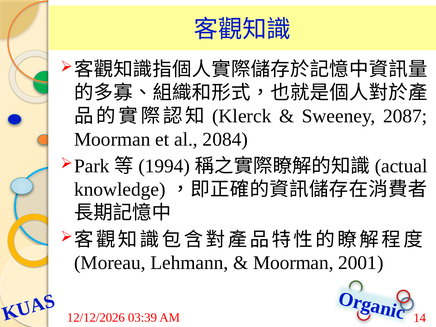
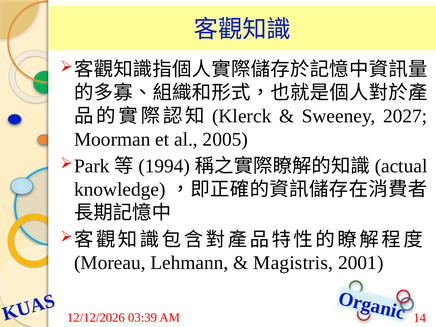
2087: 2087 -> 2027 (405, 116)
2084: 2084 -> 2005 (225, 139)
Moorman: Moorman -> Magistris (293, 263)
